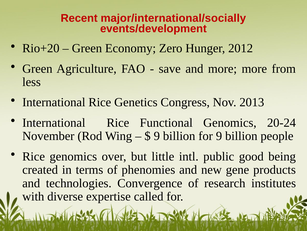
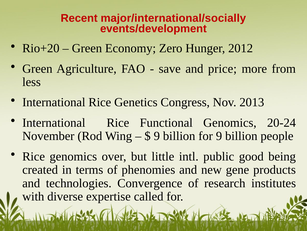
and more: more -> price (222, 68)
